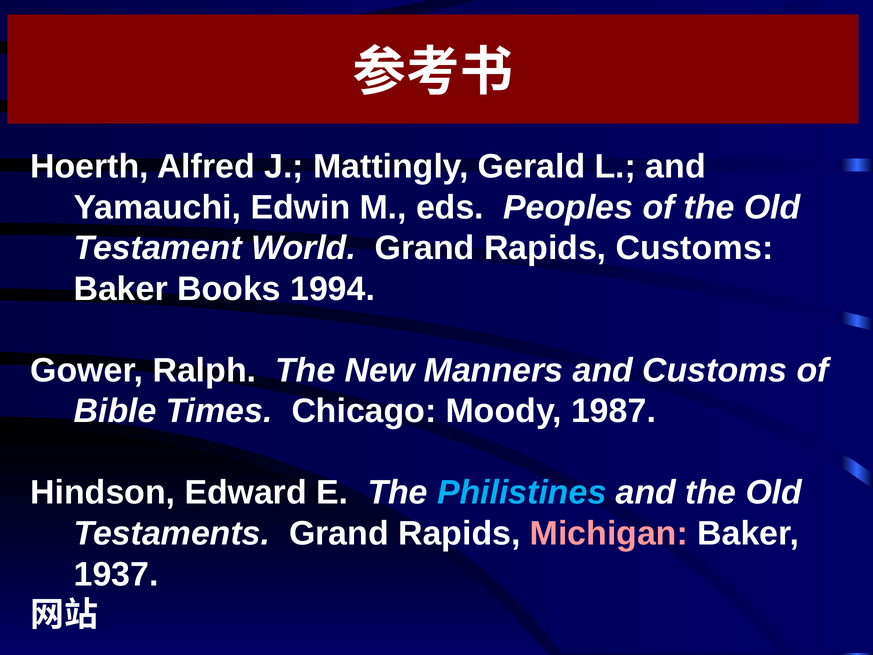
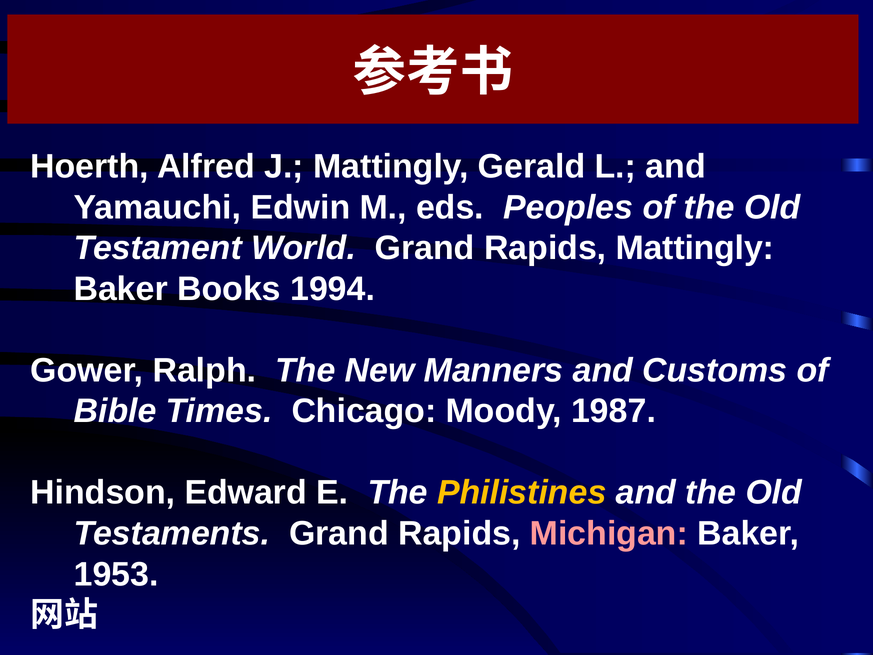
Rapids Customs: Customs -> Mattingly (695, 248)
Philistines colour: light blue -> yellow (522, 493)
1937: 1937 -> 1953 (116, 574)
